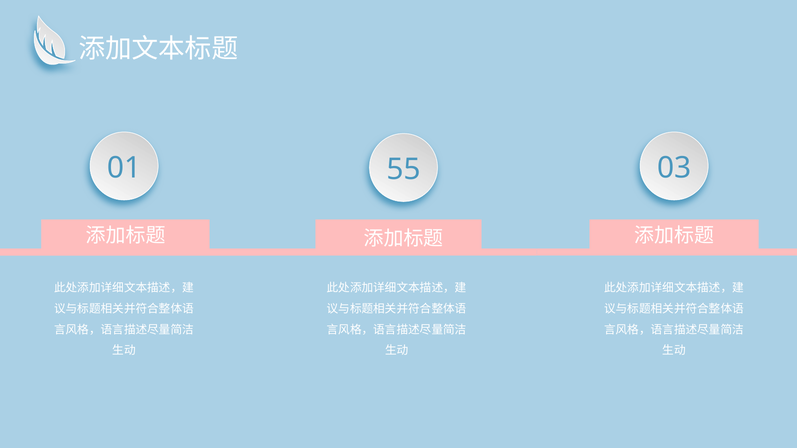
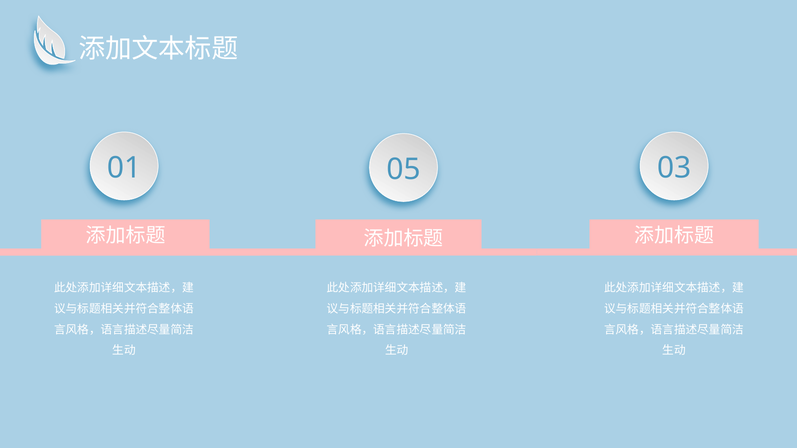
55: 55 -> 05 (403, 170)
